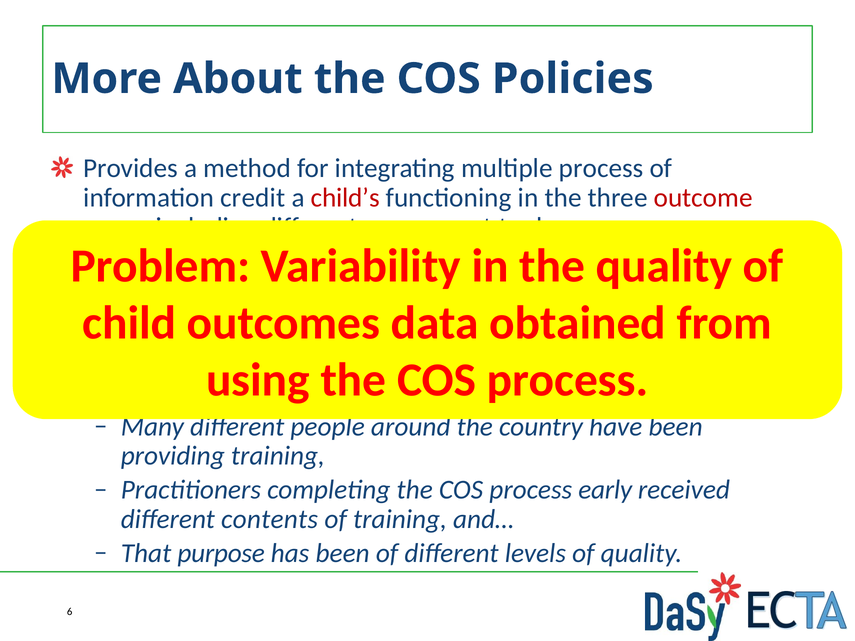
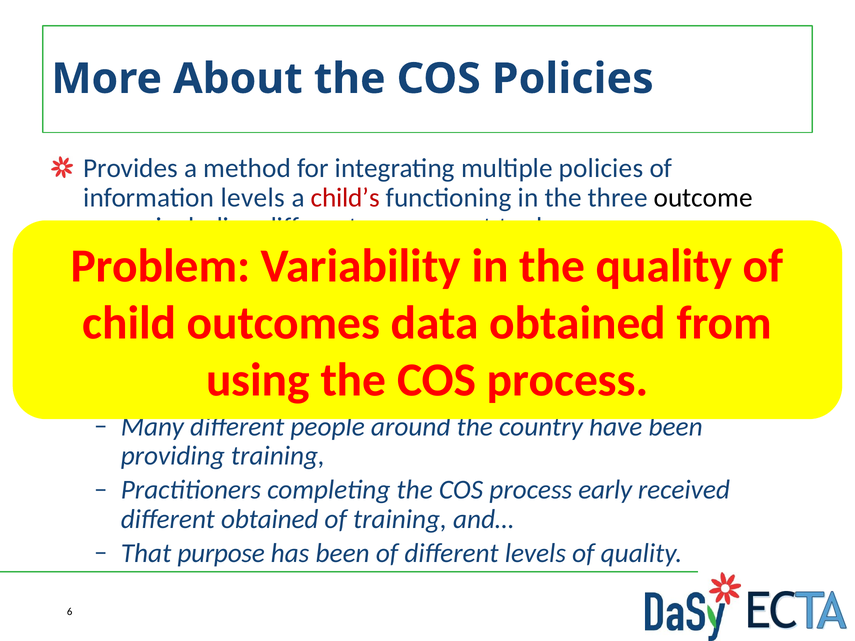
multiple process: process -> policies (601, 168)
information credit: credit -> levels (253, 198)
outcome colour: red -> black (703, 198)
different contents: contents -> obtained (270, 520)
